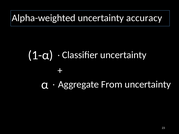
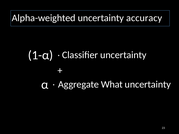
From: From -> What (112, 84)
